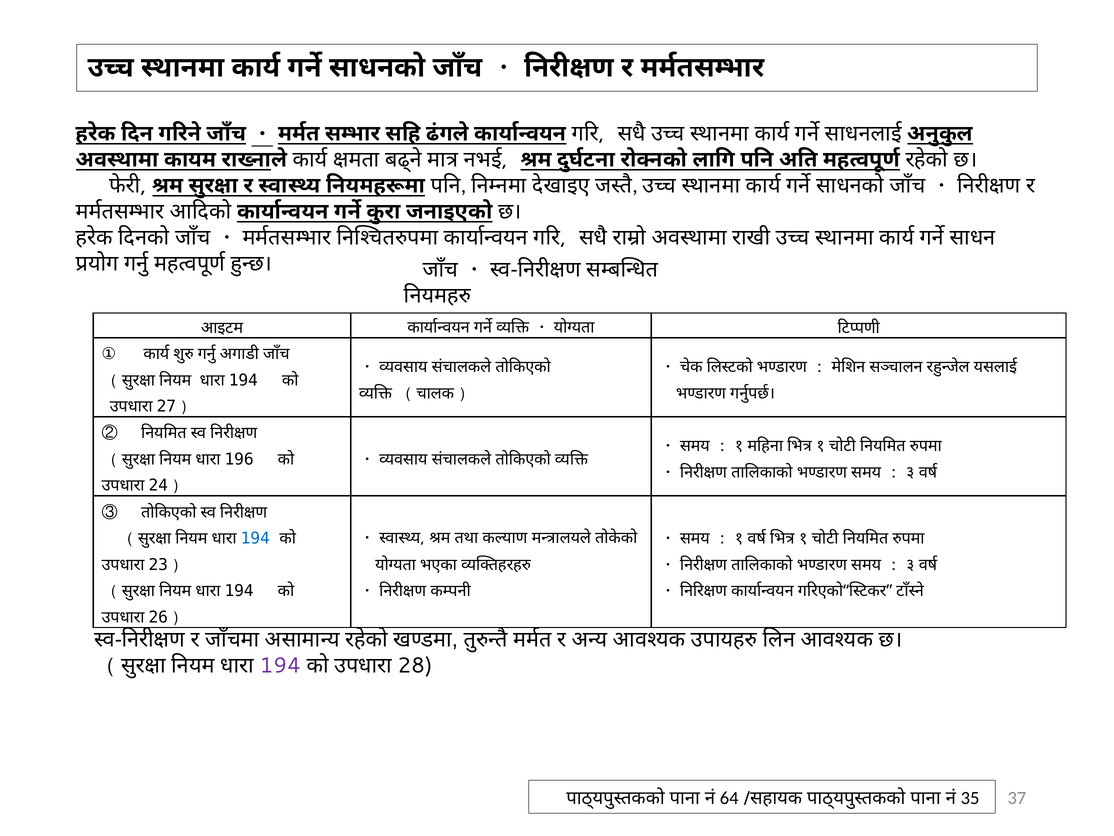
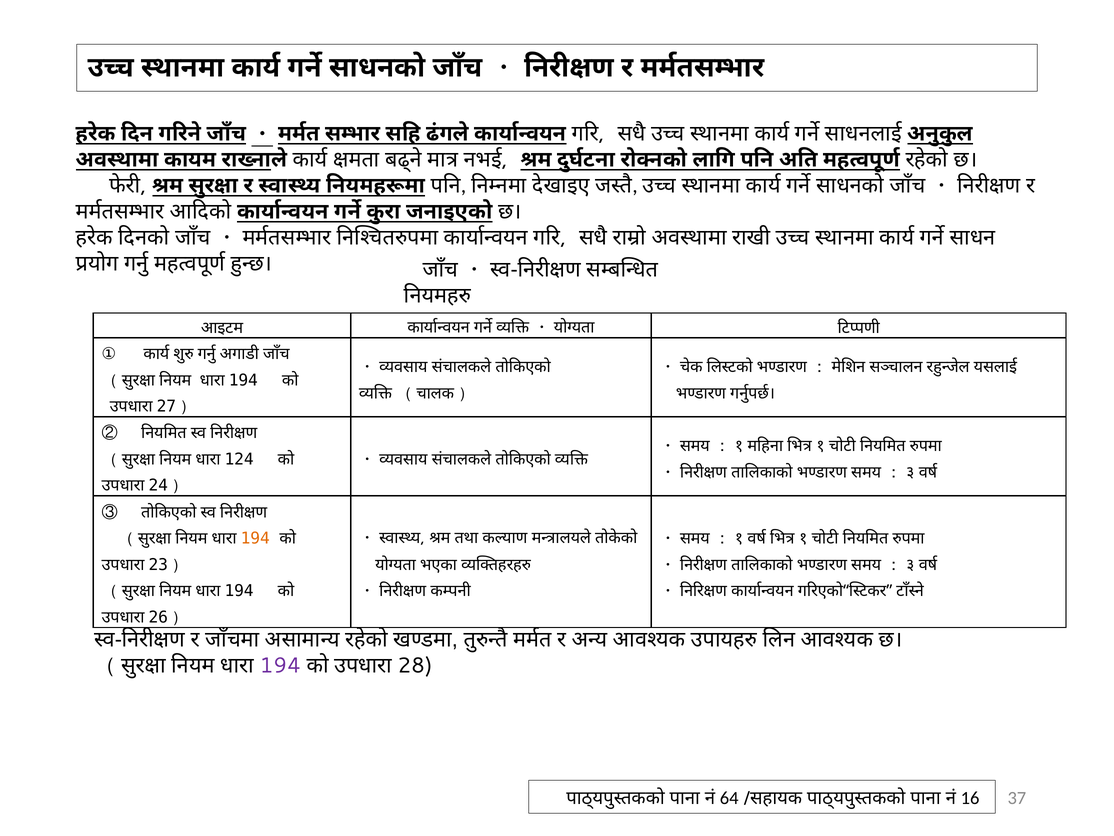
196: 196 -> 124 (239, 459)
194 colour: blue -> orange (255, 538)
35: 35 -> 16 (970, 798)
